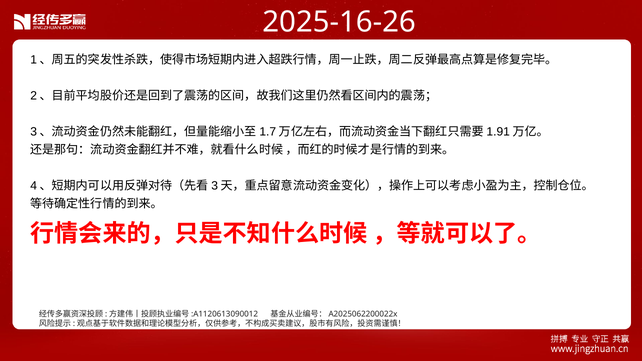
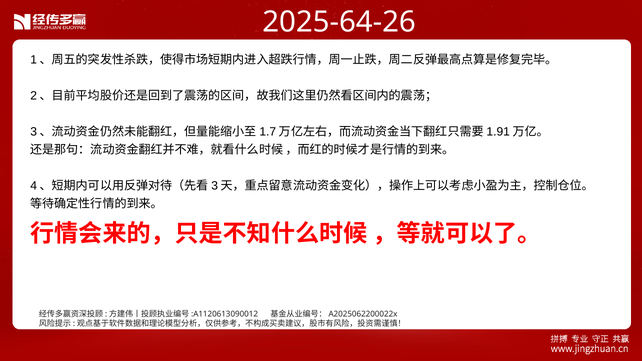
2025-16-26: 2025-16-26 -> 2025-64-26 (339, 22)
